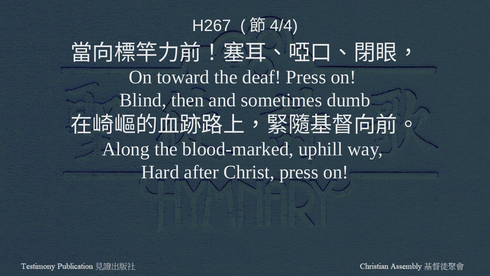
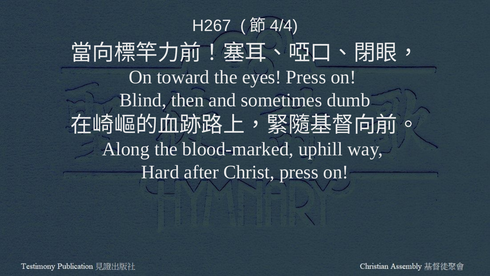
deaf: deaf -> eyes (262, 77)
